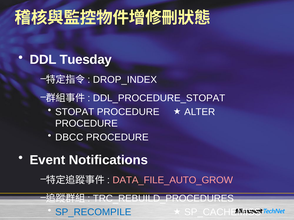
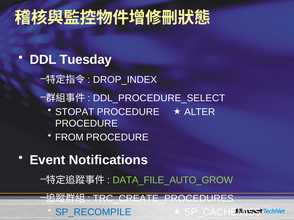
DDL_PROCEDURE_STOPAT: DDL_PROCEDURE_STOPAT -> DDL_PROCEDURE_SELECT (159, 98)
DBCC: DBCC -> FROM (69, 138)
DATA_FILE_AUTO_GROW colour: pink -> light green (173, 181)
TRC_REBUILD_PROCEDURES: TRC_REBUILD_PROCEDURES -> TRC_CREATE_PROCEDURES (163, 199)
